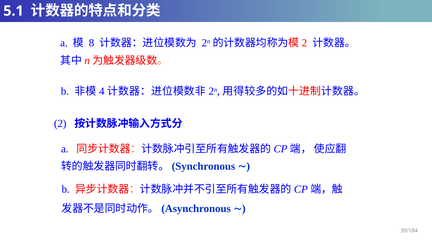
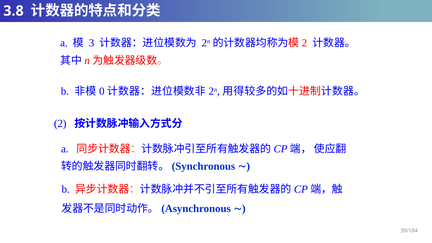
5.1: 5.1 -> 3.8 (13, 11)
8: 8 -> 3 (91, 43)
4: 4 -> 0 (102, 91)
